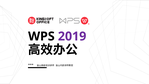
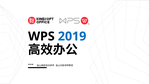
2019 colour: purple -> blue (72, 36)
